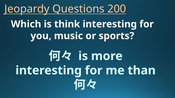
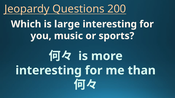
think: think -> large (67, 24)
